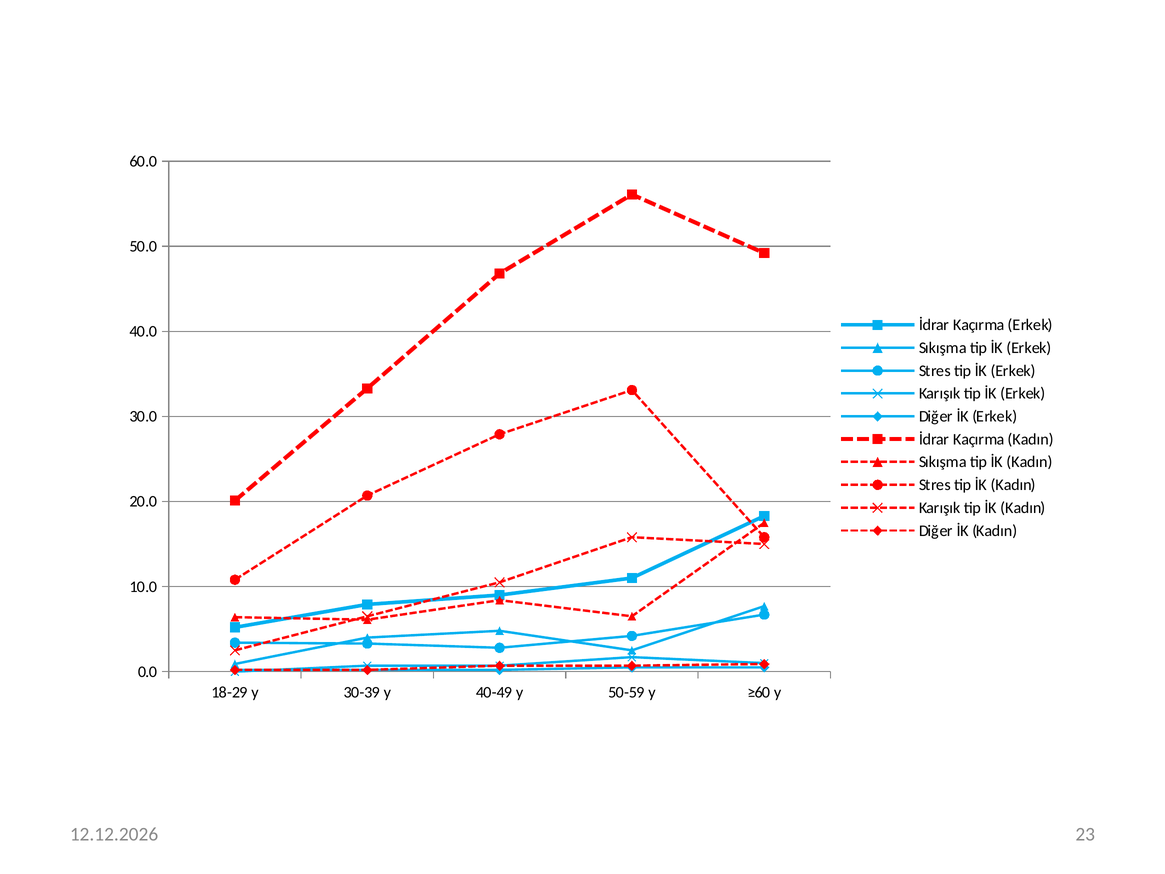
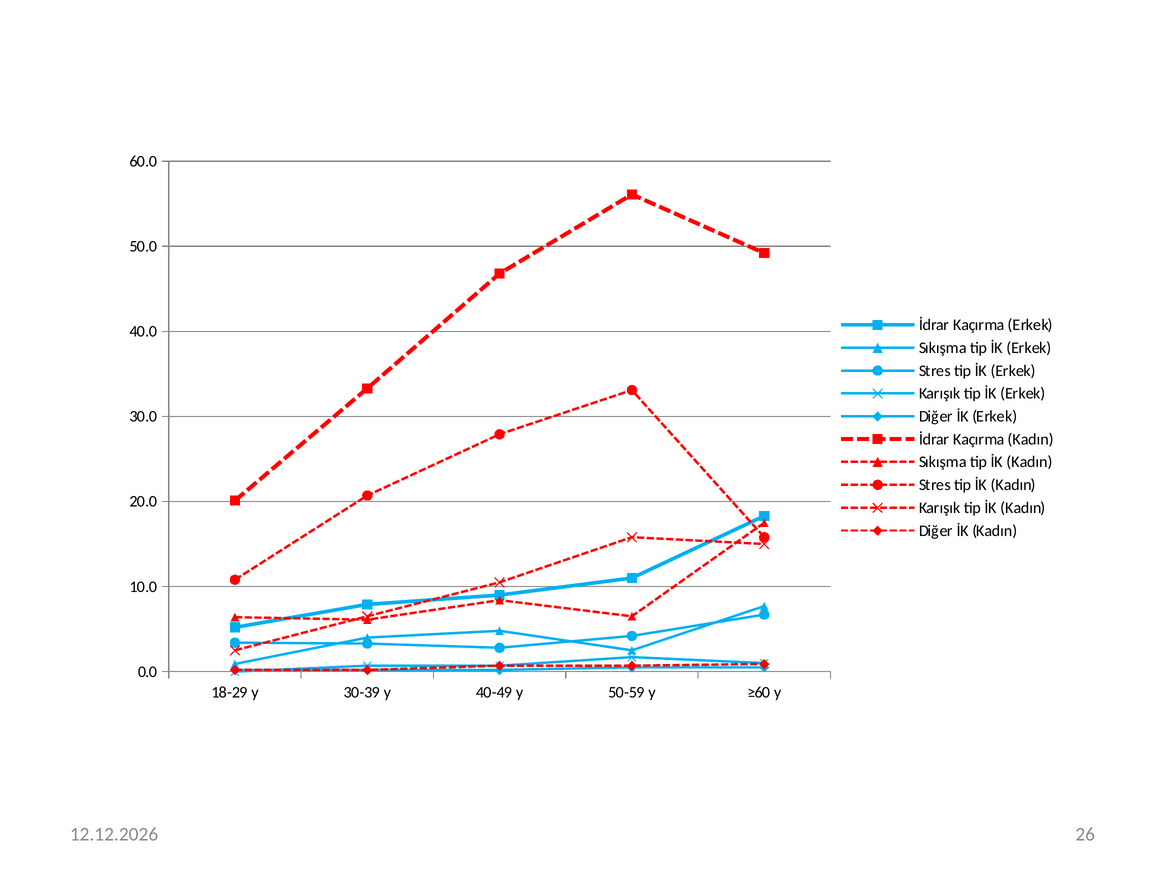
23: 23 -> 26 (1085, 834)
